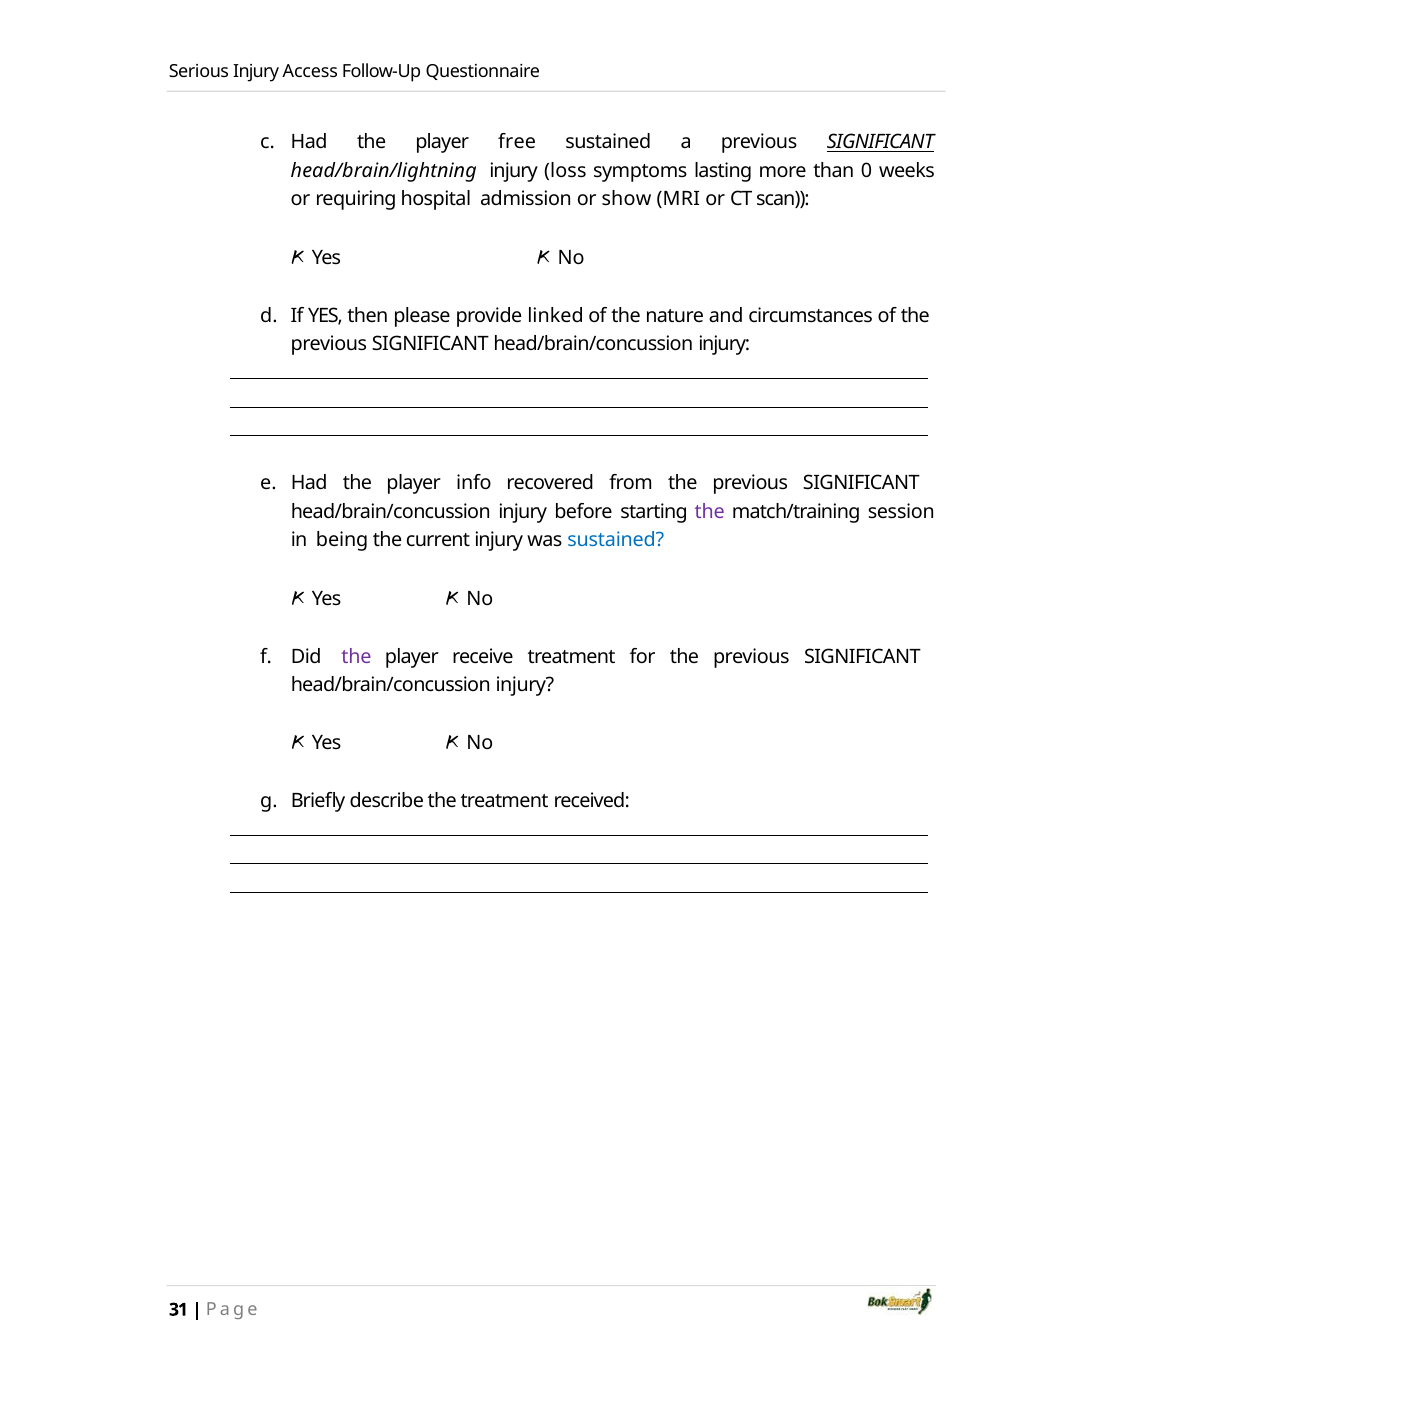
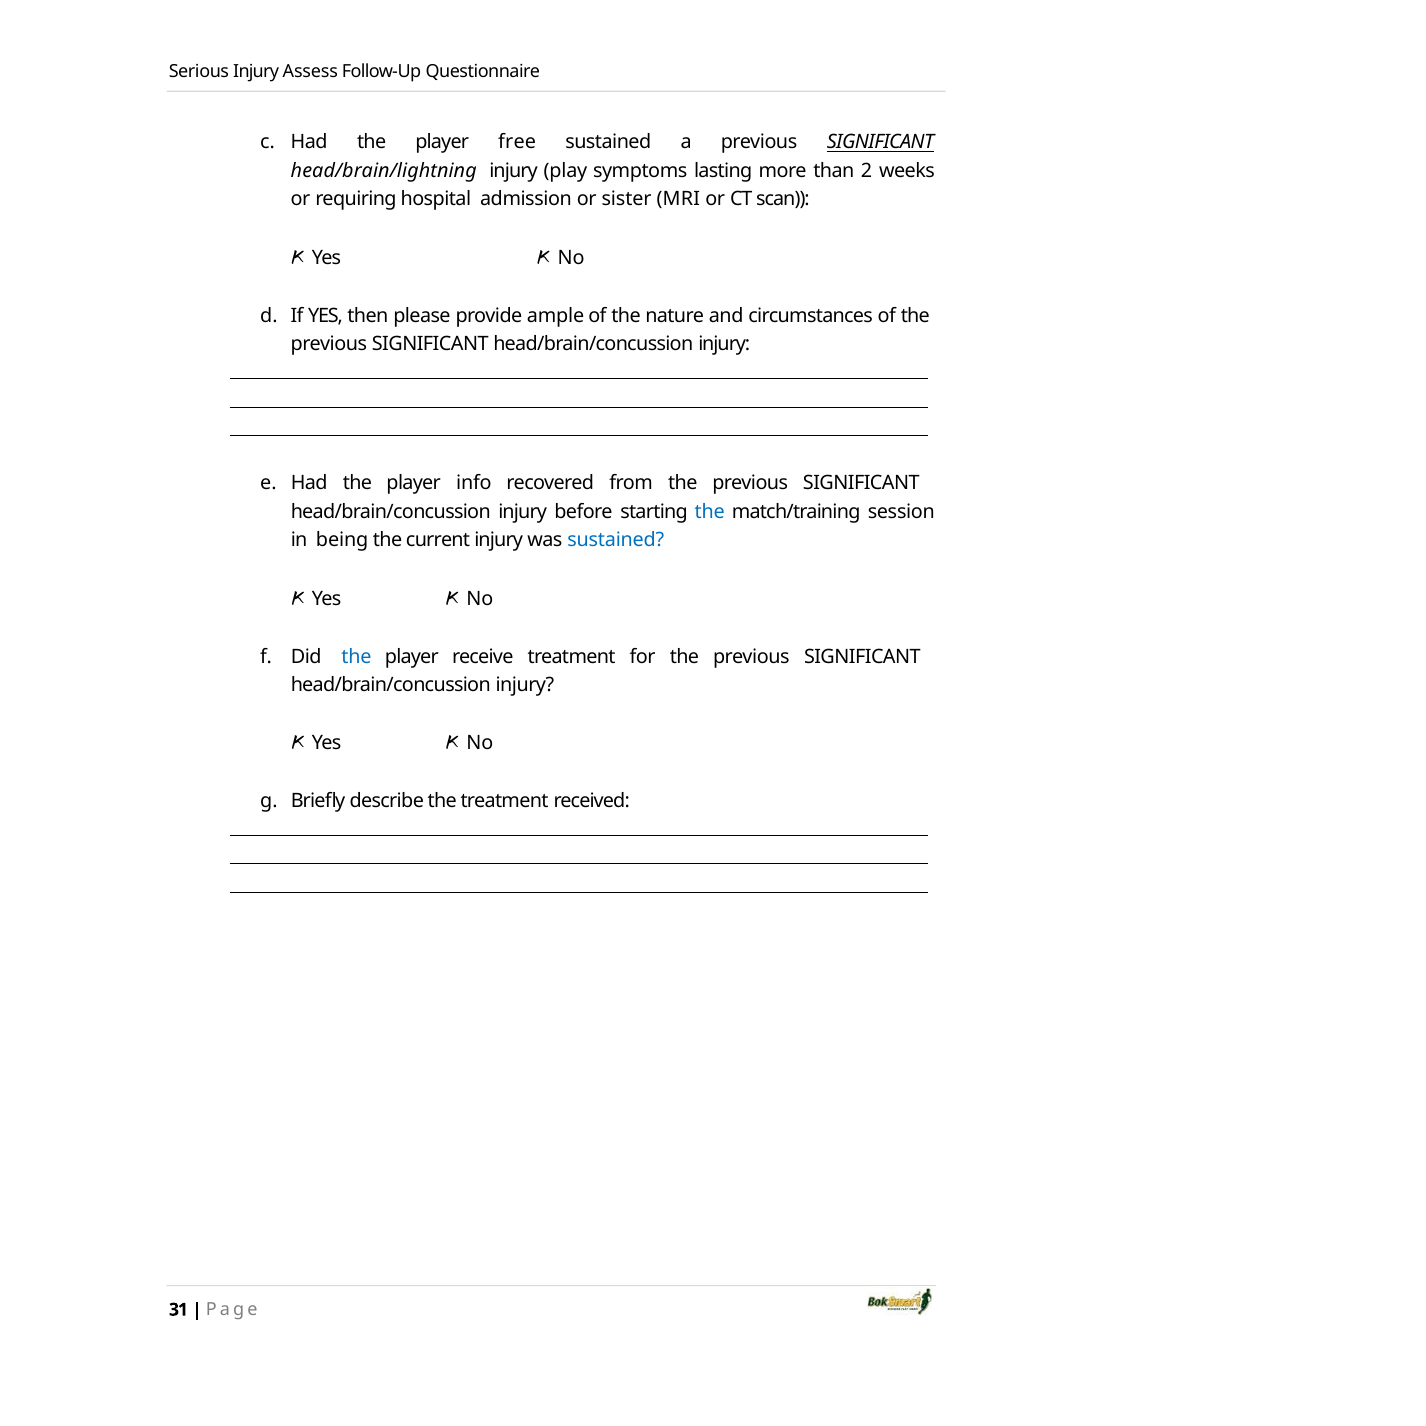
Access: Access -> Assess (310, 72)
loss: loss -> play (565, 171)
0: 0 -> 2 (867, 171)
show: show -> sister (627, 199)
linked: linked -> ample (556, 316)
the colour: purple -> blue (710, 512)
the colour: purple -> blue (356, 656)
